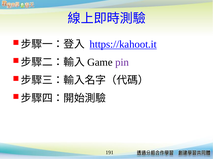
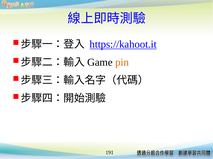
pin colour: purple -> orange (122, 63)
